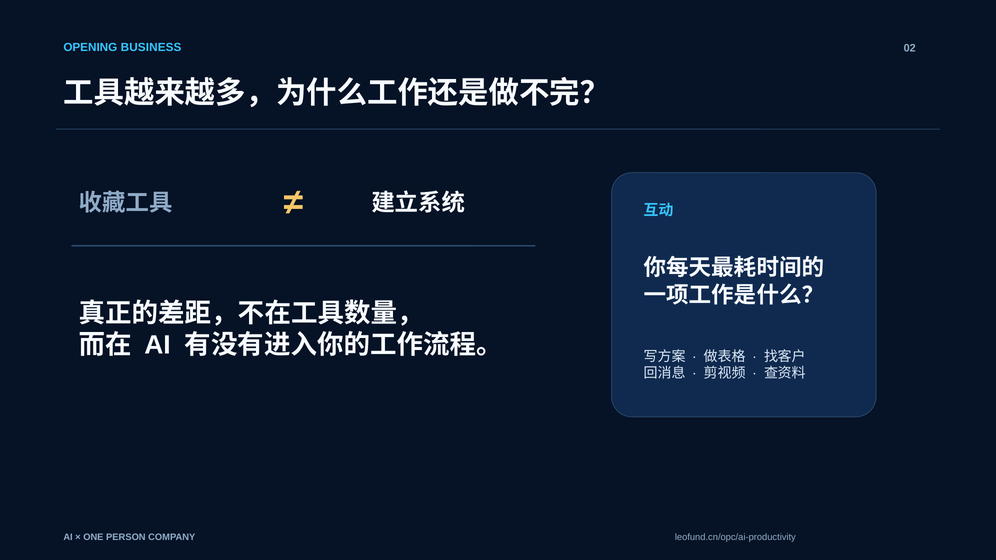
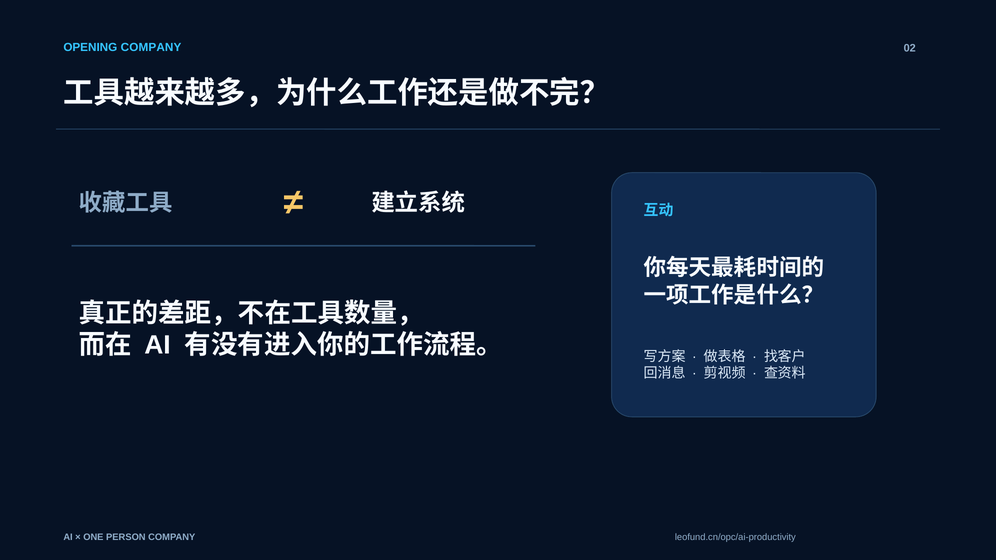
OPENING BUSINESS: BUSINESS -> COMPANY (151, 47)
